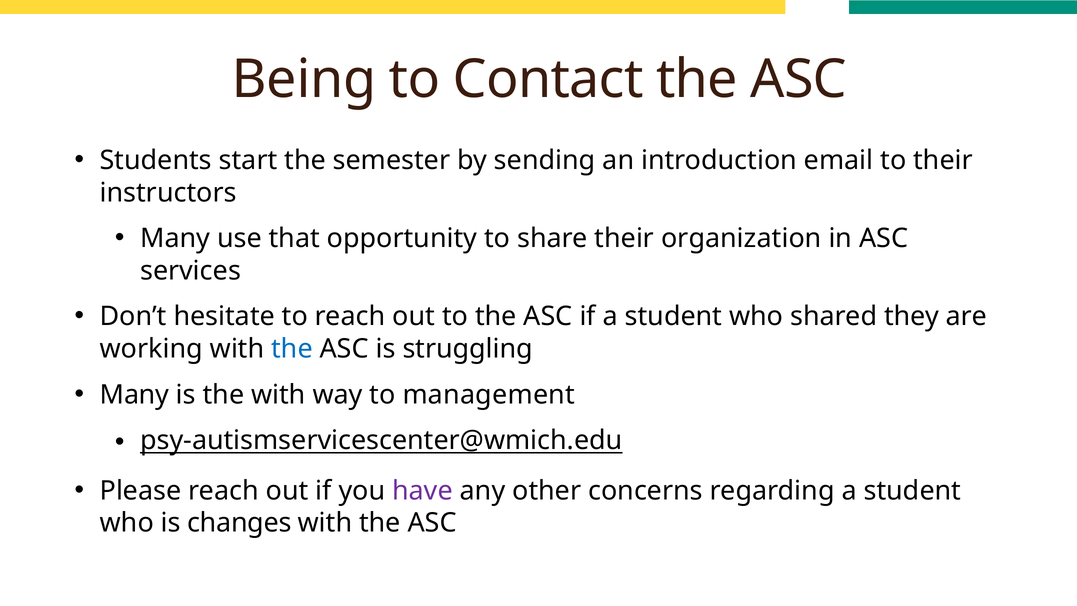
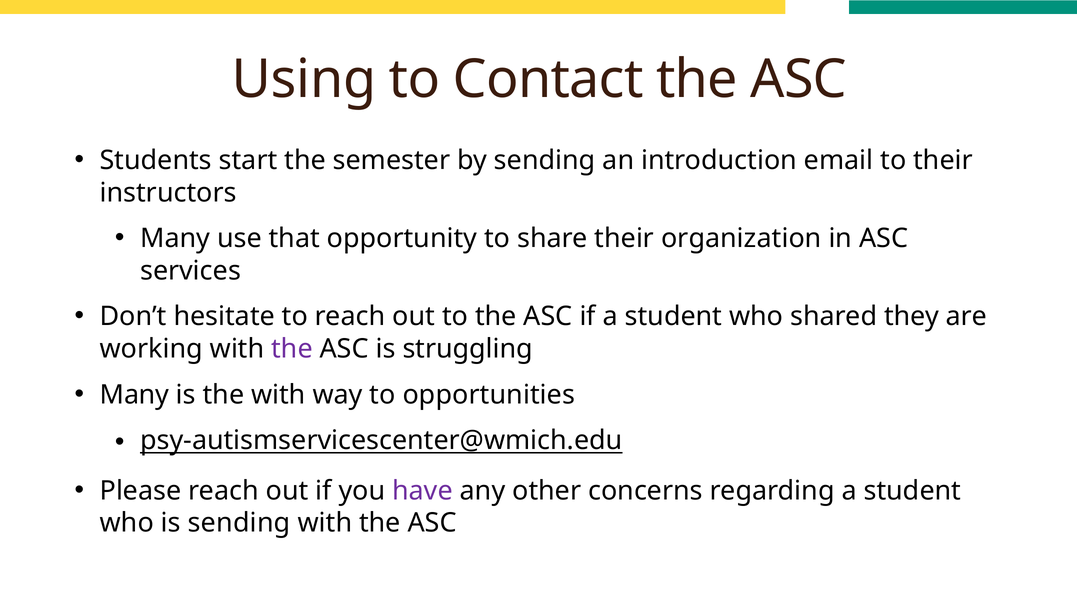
Being: Being -> Using (304, 80)
the colour: blue -> purple (292, 349)
management: management -> opportunities (489, 395)
is changes: changes -> sending (239, 523)
